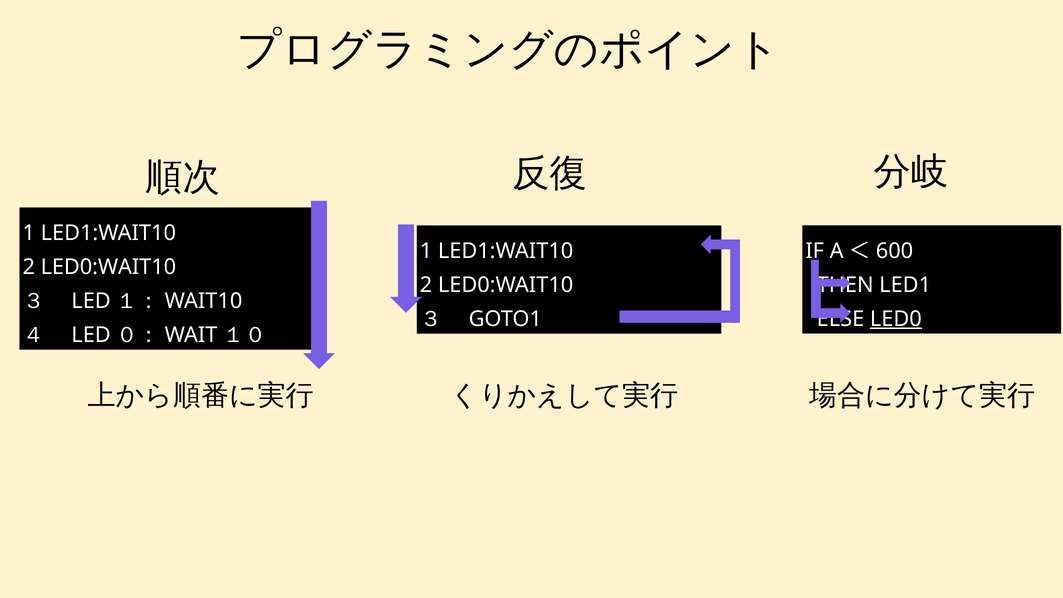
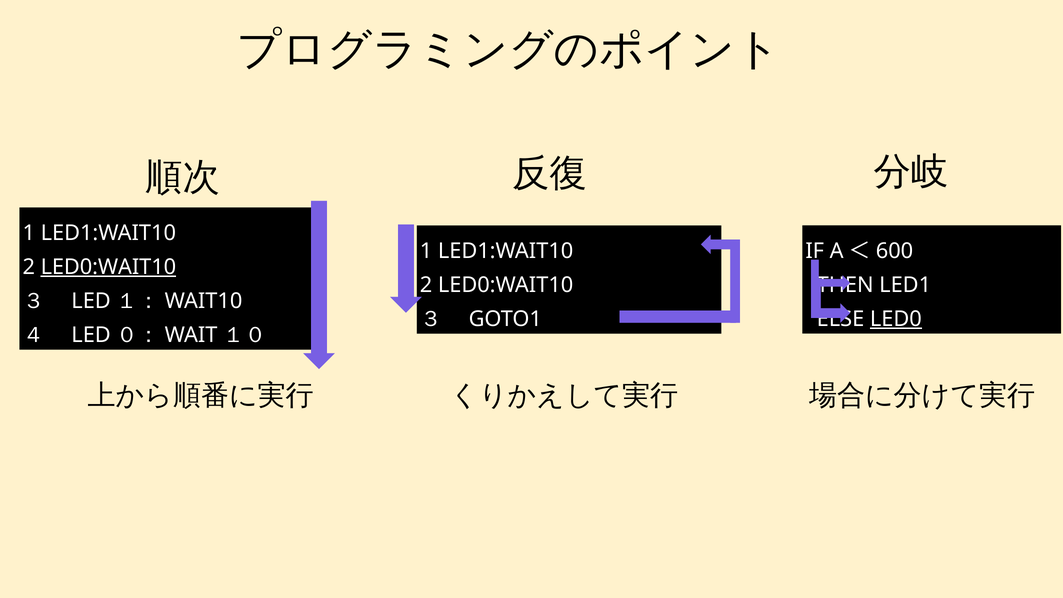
LED0:WAIT10 underline: none -> present (108, 267)
